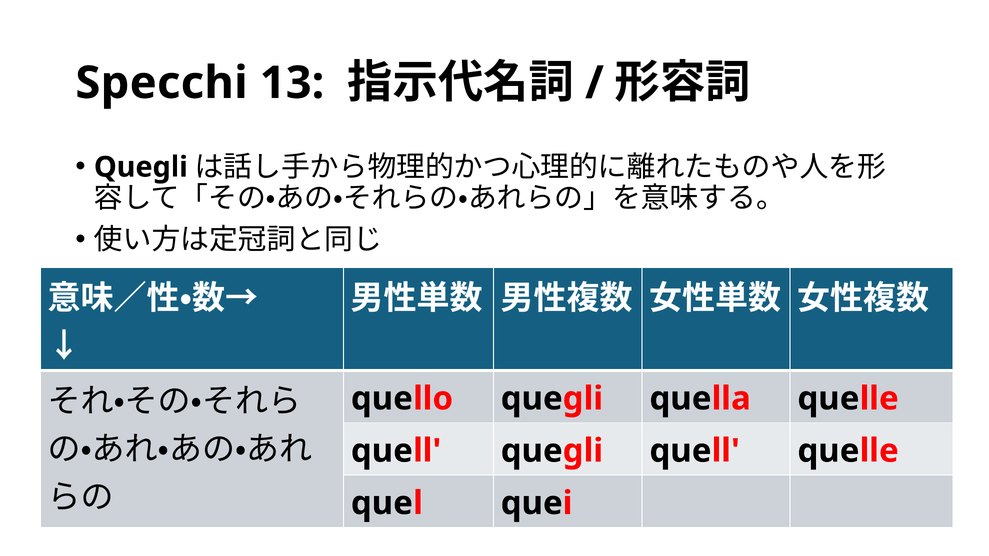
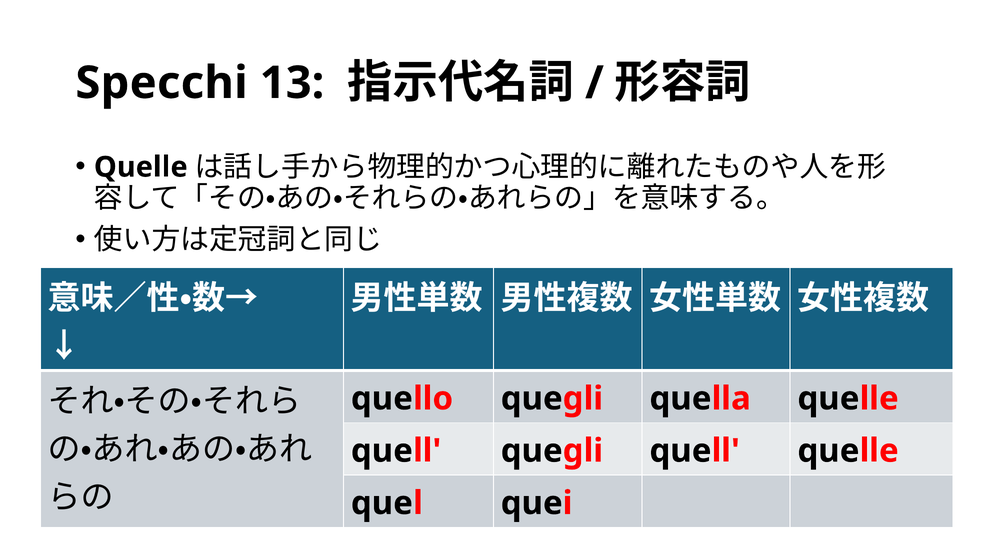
Quegli: Quegli -> Quelle (141, 167)
